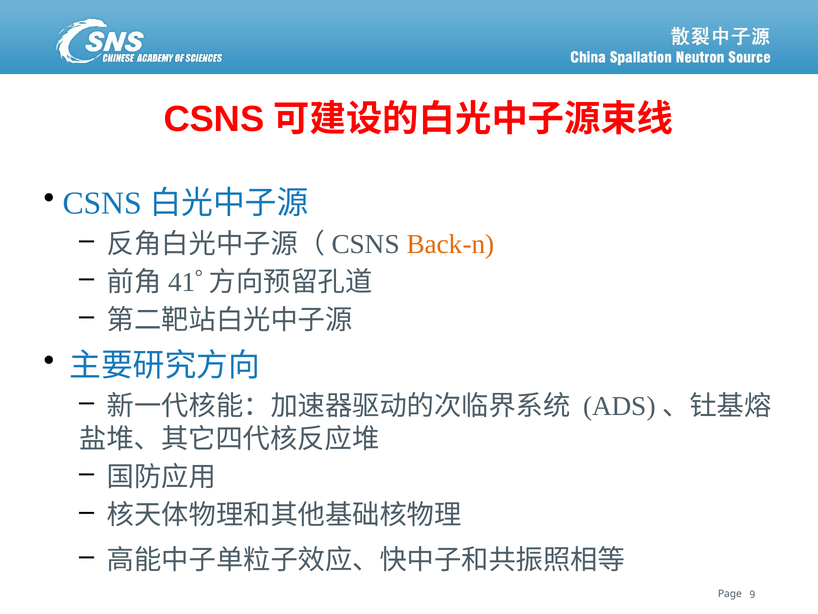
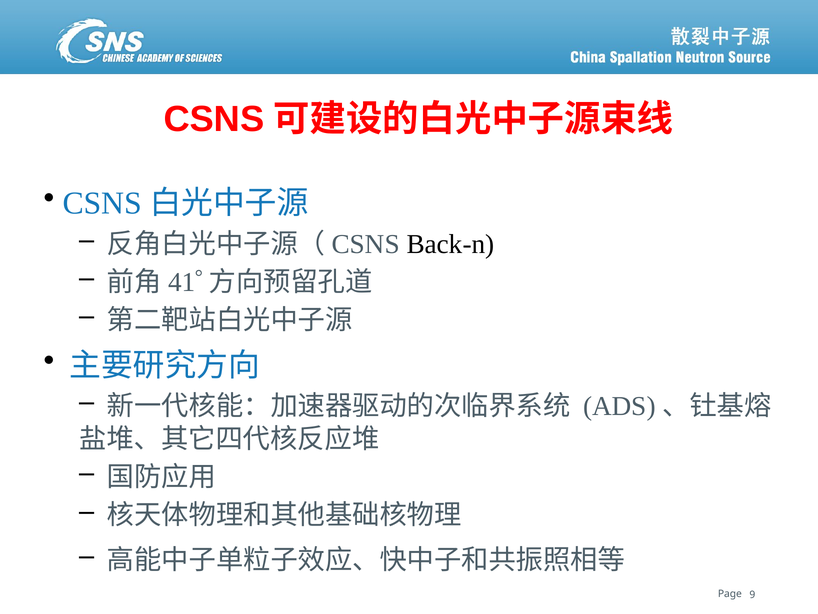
Back-n colour: orange -> black (450, 244)
